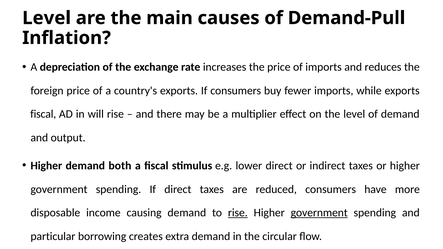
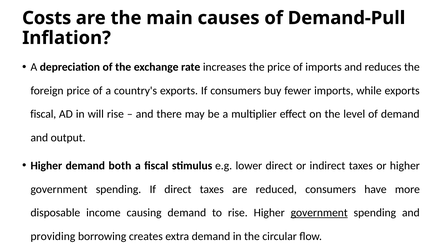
Level: Level -> Costs (47, 18)
rise underline: present -> none (238, 213)
particular: particular -> providing (53, 236)
